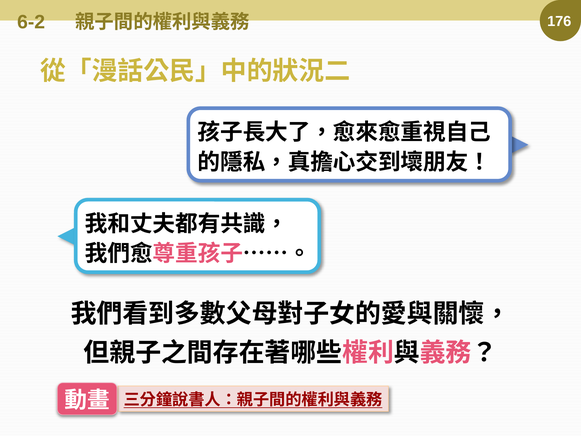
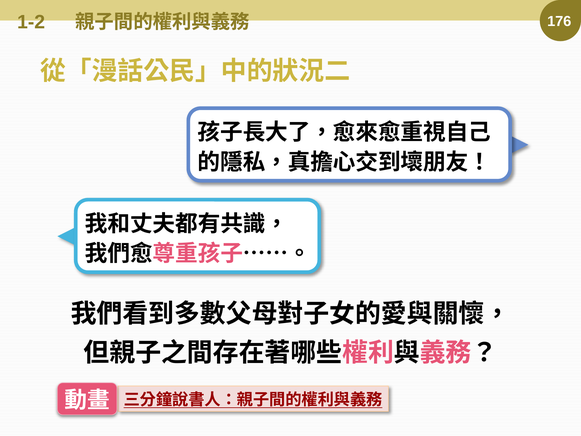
6-2: 6-2 -> 1-2 (31, 22)
